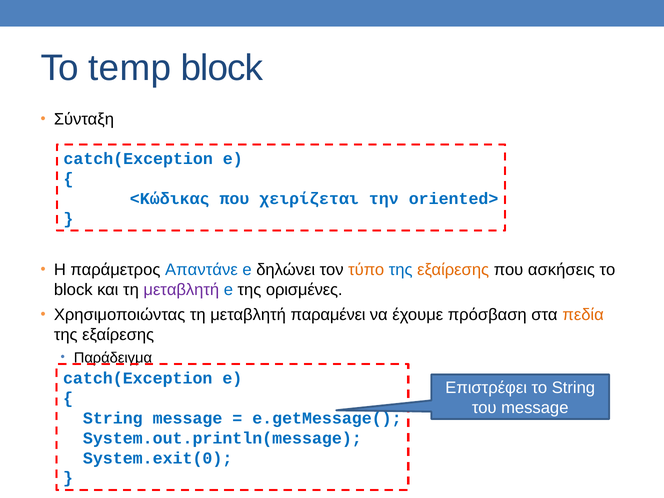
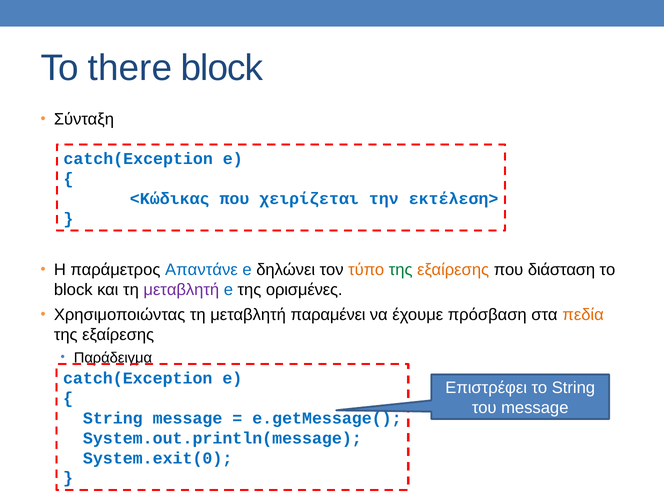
temp: temp -> there (130, 68)
oriented>: oriented> -> εκτέλεση> (454, 199)
της colour: blue -> green (401, 270)
ασκήσεις: ασκήσεις -> διάσταση (562, 270)
